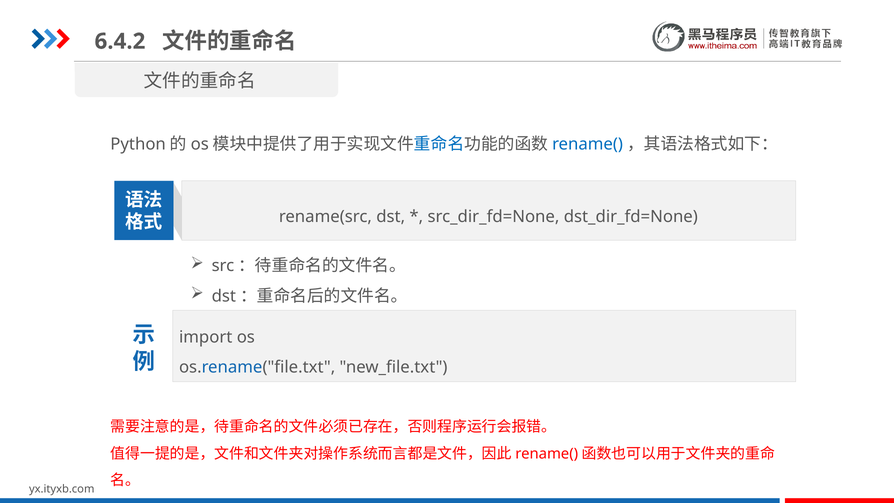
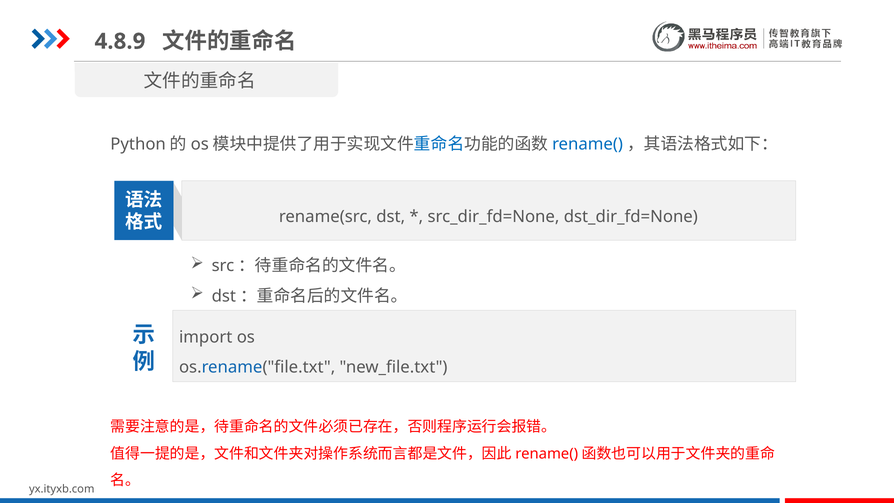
6.4.2: 6.4.2 -> 4.8.9 (120, 41)
